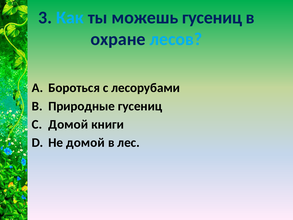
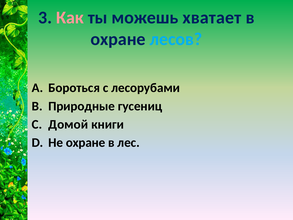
Как colour: light blue -> pink (70, 18)
можешь гусениц: гусениц -> хватает (212, 18)
Не домой: домой -> охране (86, 142)
